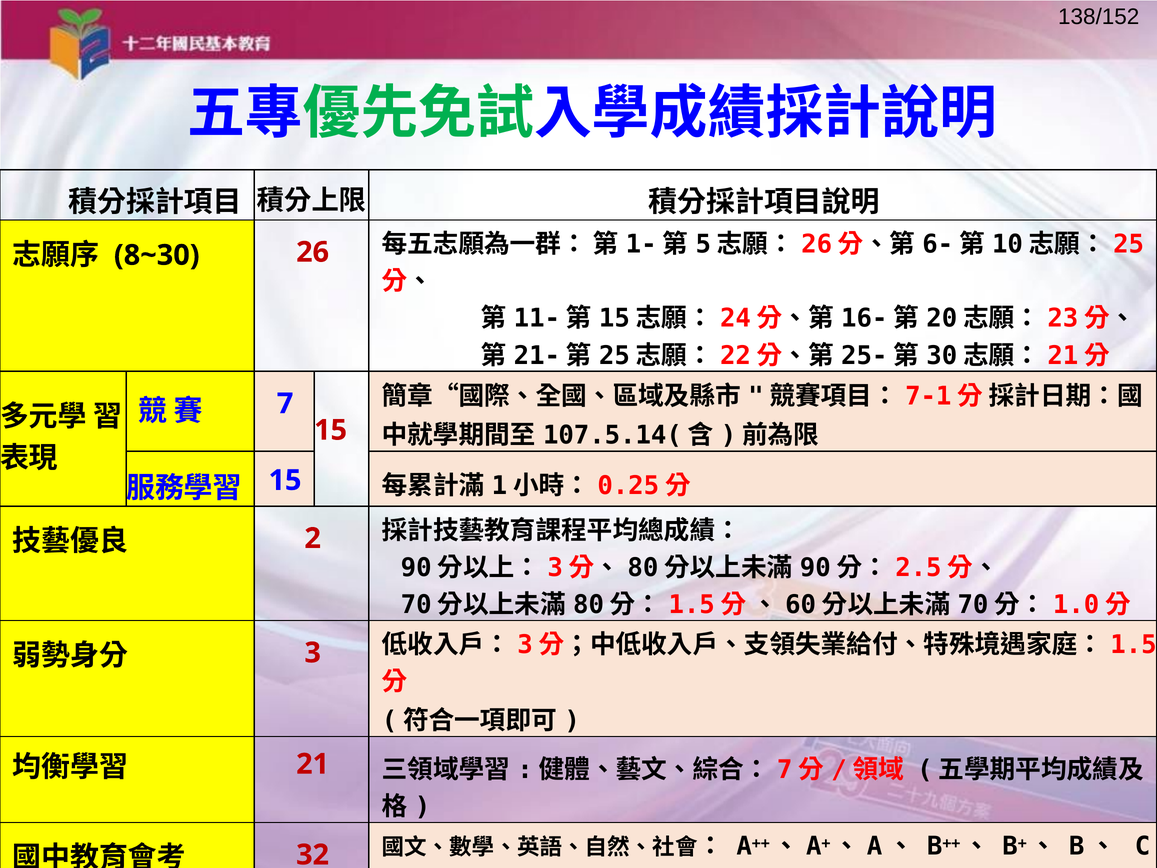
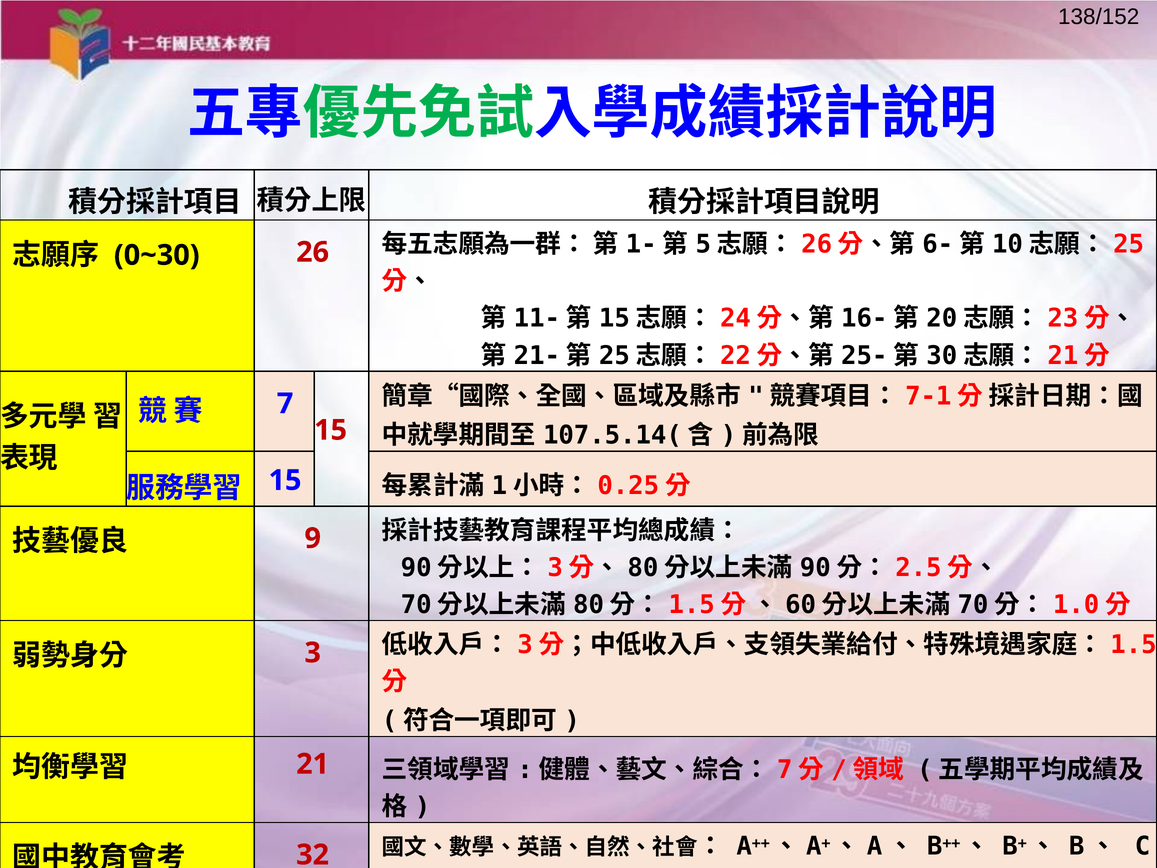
8~30: 8~30 -> 0~30 (157, 255)
2: 2 -> 9 (313, 538)
